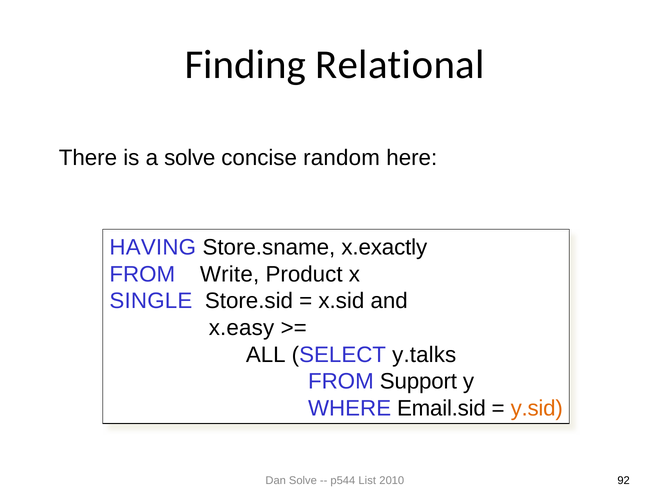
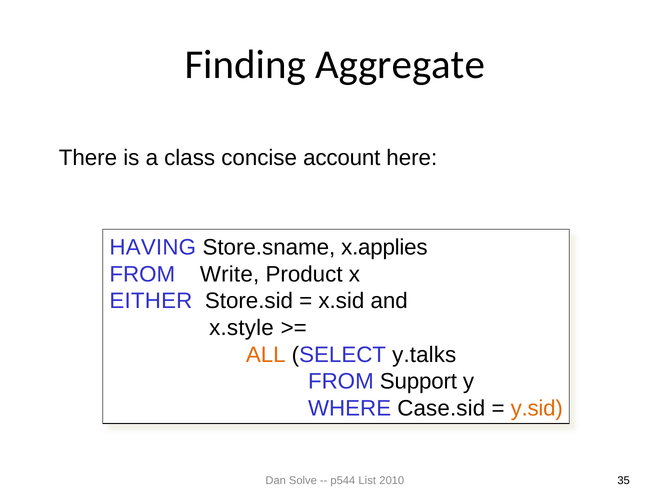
Relational: Relational -> Aggregate (400, 65)
a solve: solve -> class (190, 158)
random: random -> account (342, 158)
x.exactly: x.exactly -> x.applies (384, 247)
SINGLE: SINGLE -> EITHER (151, 301)
x.easy: x.easy -> x.style (241, 328)
ALL colour: black -> orange (266, 354)
Email.sid: Email.sid -> Case.sid (441, 408)
92: 92 -> 35 (624, 480)
